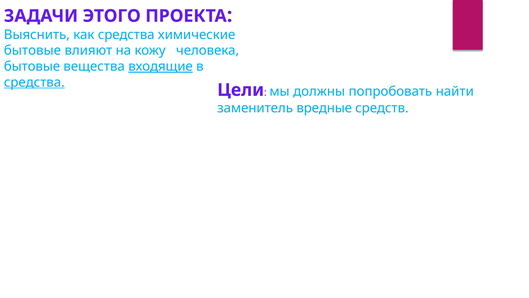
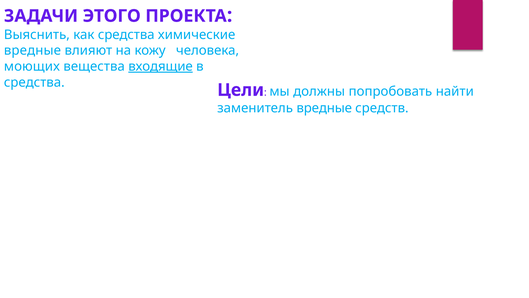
бытовые: бытовые -> вредные (32, 50)
бытовые: бытовые -> моющих (32, 66)
средства underline: present -> none (34, 82)
